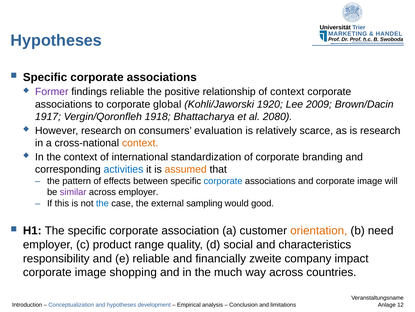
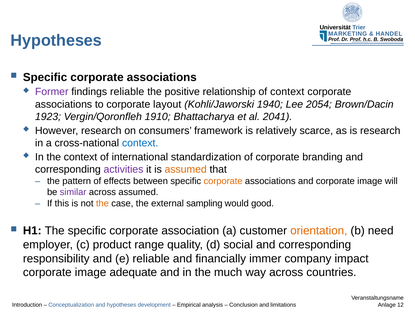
global: global -> layout (167, 104)
1920: 1920 -> 1940 (270, 104)
2009: 2009 -> 2054 (319, 104)
1917: 1917 -> 1923 (48, 117)
1918: 1918 -> 1910 (158, 117)
2080: 2080 -> 2041 (277, 117)
evaluation: evaluation -> framework (218, 130)
context colour: orange -> blue (140, 143)
activities colour: blue -> purple (123, 169)
corporate colour: blue -> orange (223, 181)
across employer: employer -> assumed (138, 192)
the colour: blue -> orange (102, 203)
social and characteristics: characteristics -> corresponding (315, 244)
zweite: zweite -> immer (265, 258)
shopping: shopping -> adequate (133, 272)
